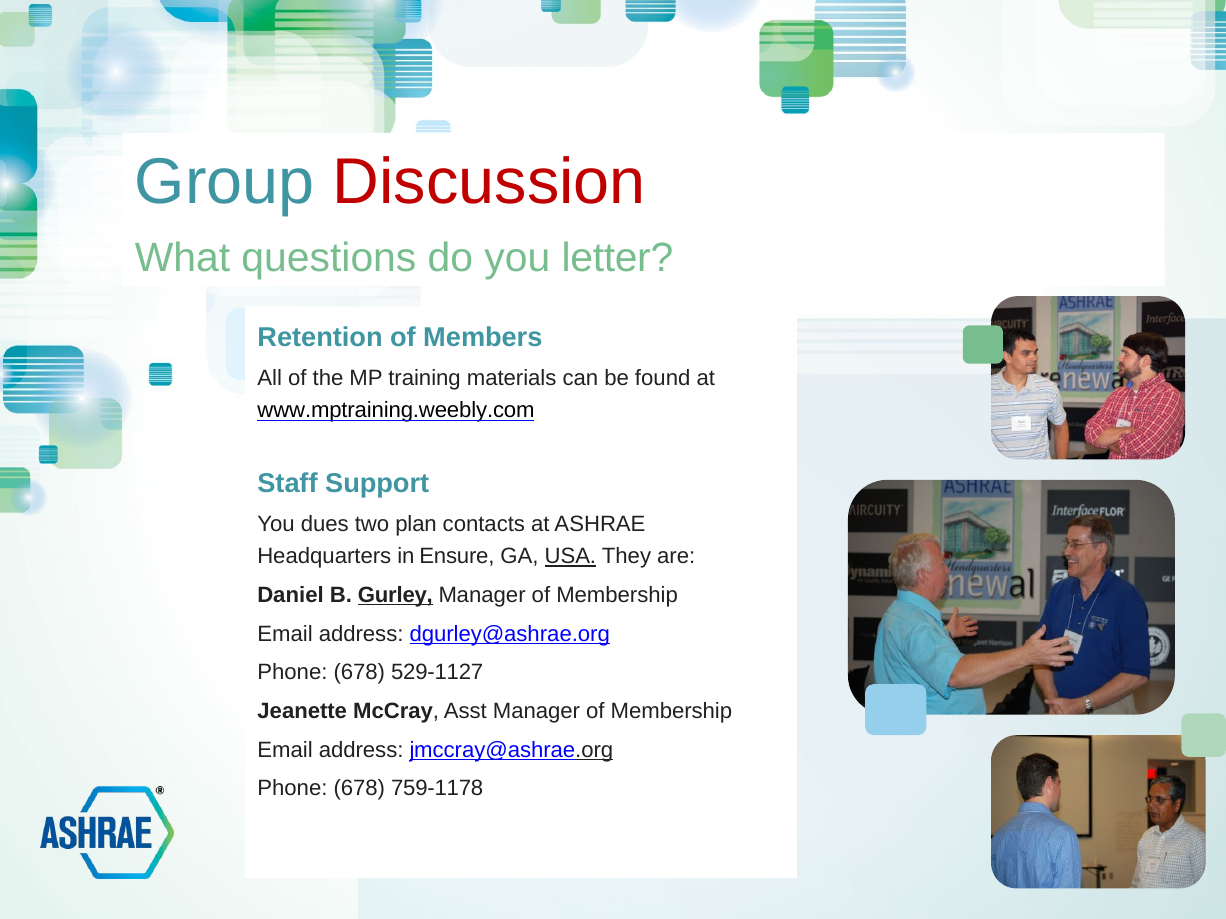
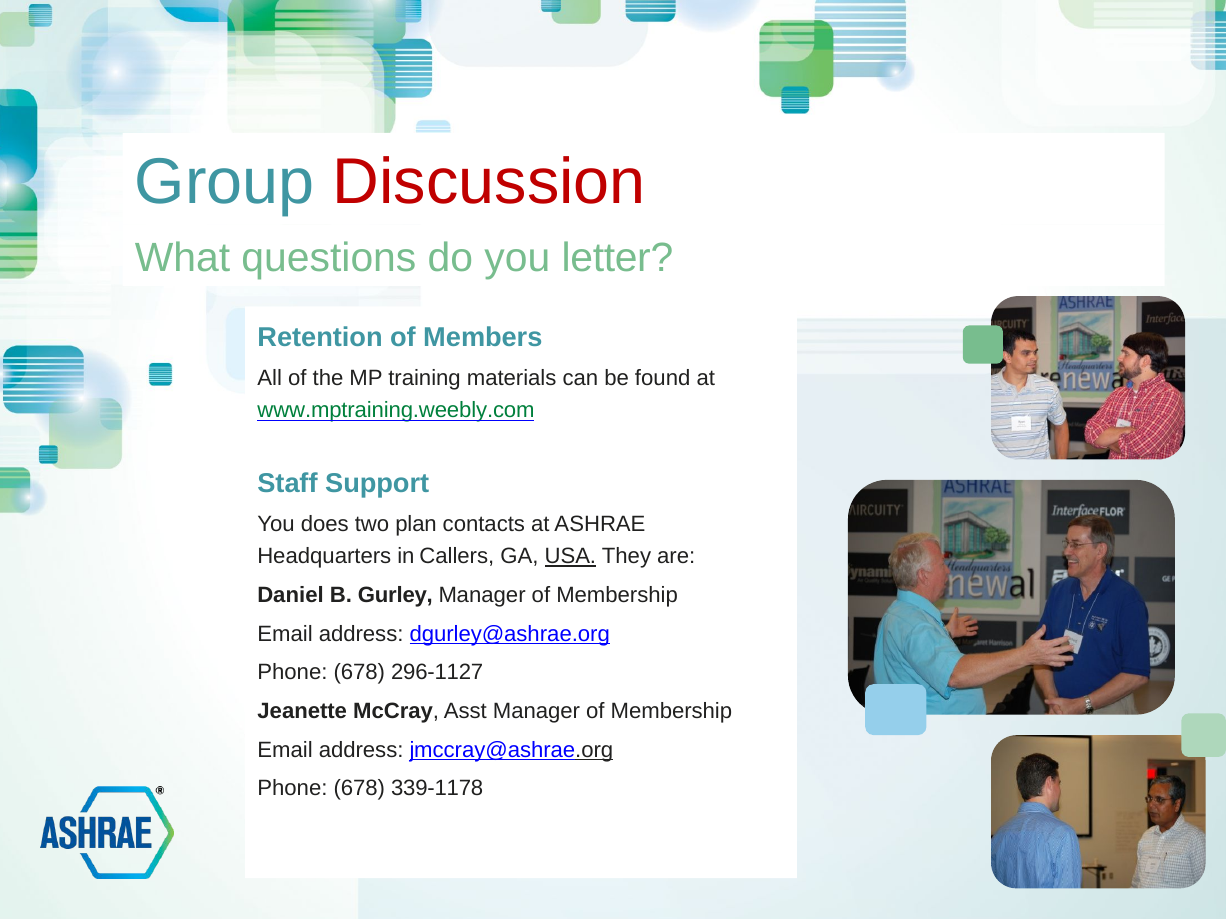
www.mptraining.weebly.com colour: black -> green (396, 411)
dues: dues -> does (325, 525)
Ensure: Ensure -> Callers (457, 557)
Gurley underline: present -> none (395, 595)
529-1127: 529-1127 -> 296-1127 (437, 673)
759-1178: 759-1178 -> 339-1178 (437, 789)
